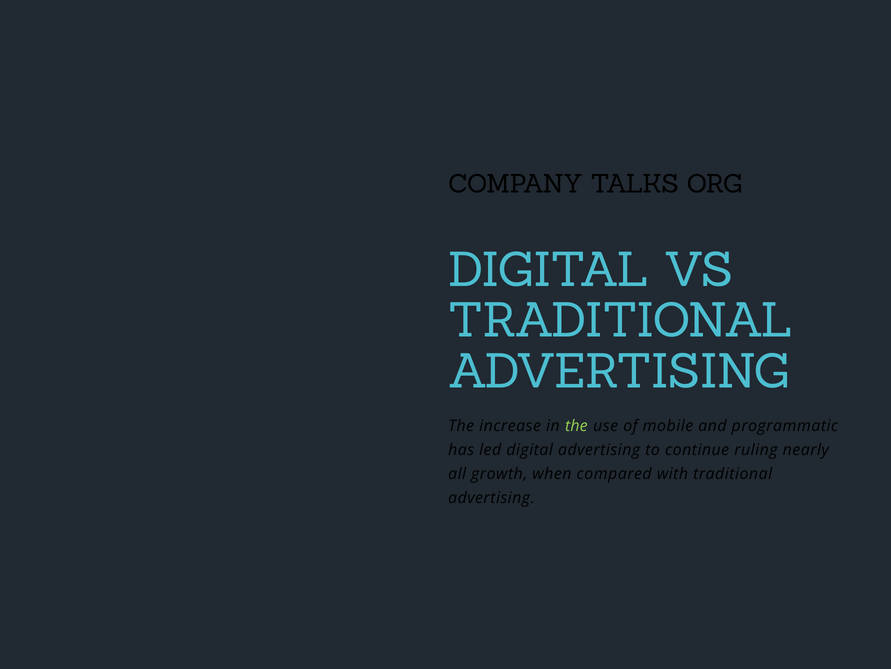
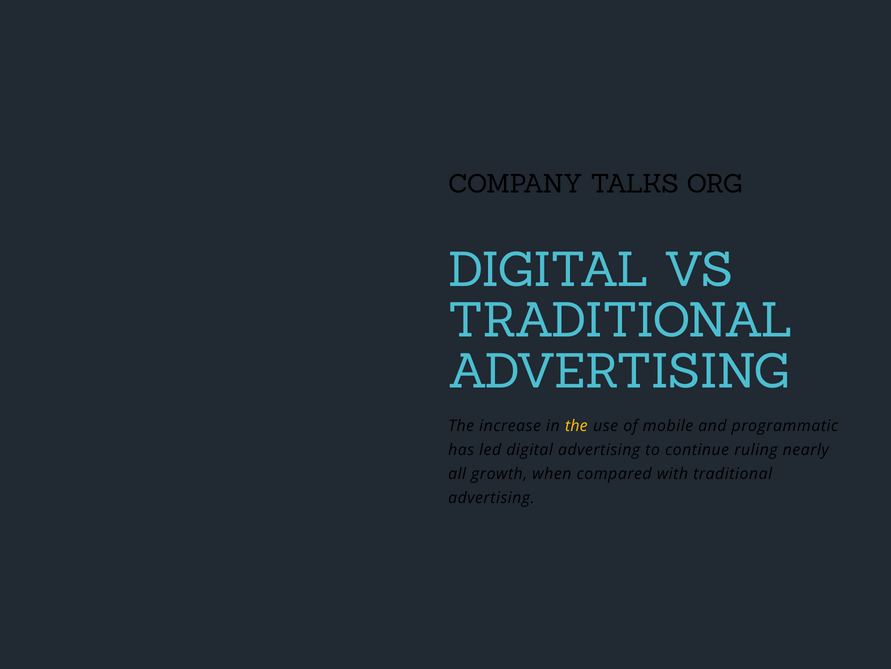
the colour: light green -> yellow (576, 426)
